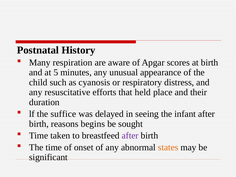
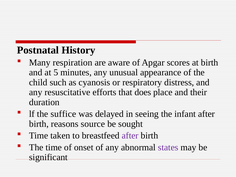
held: held -> does (143, 92)
begins: begins -> source (93, 124)
states colour: orange -> purple (168, 147)
